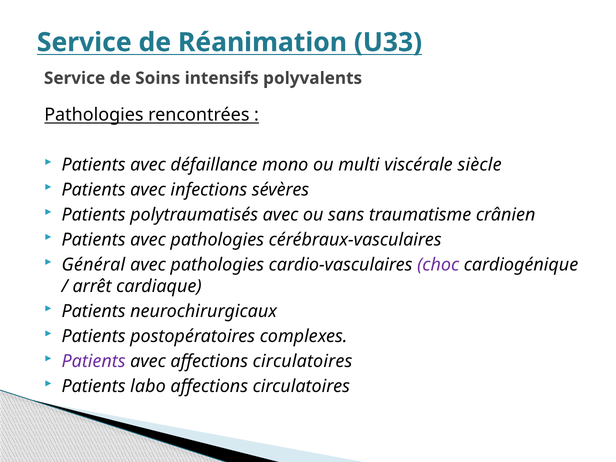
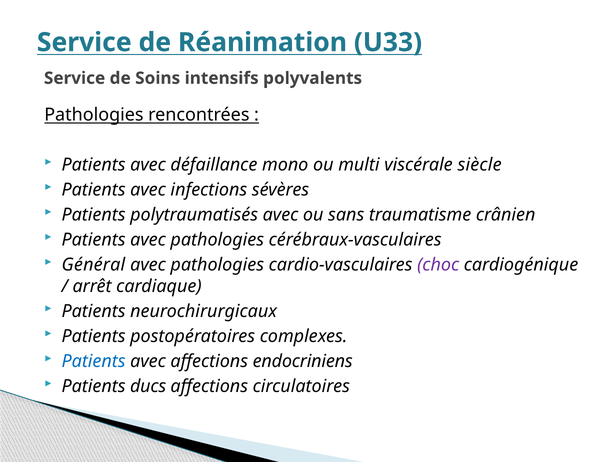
Patients colour: purple -> blue (94, 361)
avec affections circulatoires: circulatoires -> endocriniens (303, 361)
labo: labo -> ducs (148, 386)
